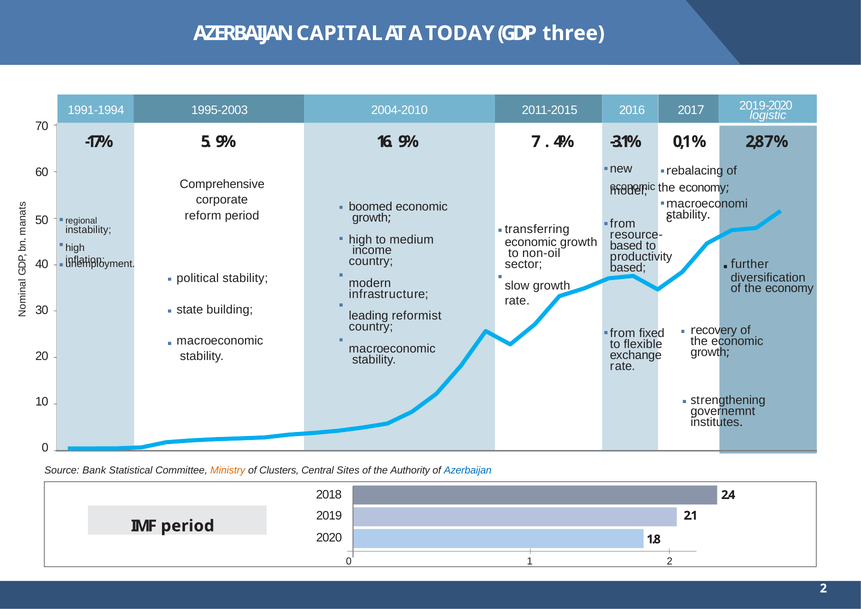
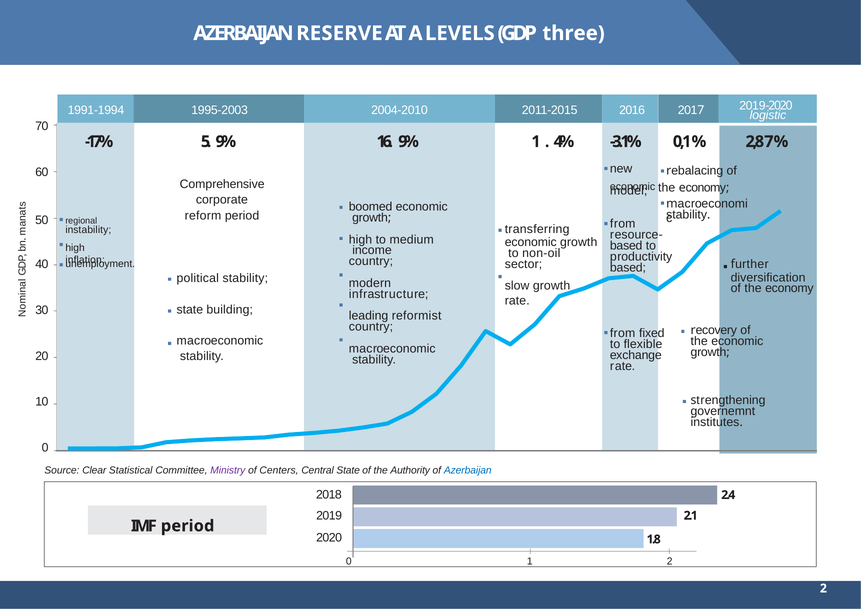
CAPITAL: CAPITAL -> RESERVE (339, 33)
TODAY: TODAY -> LEVELS (460, 33)
9% 7: 7 -> 1 (536, 142)
Bank: Bank -> Clear (94, 470)
Ministry colour: orange -> purple (228, 470)
Clusters: Clusters -> Centers (279, 470)
Central Sites: Sites -> State (348, 470)
